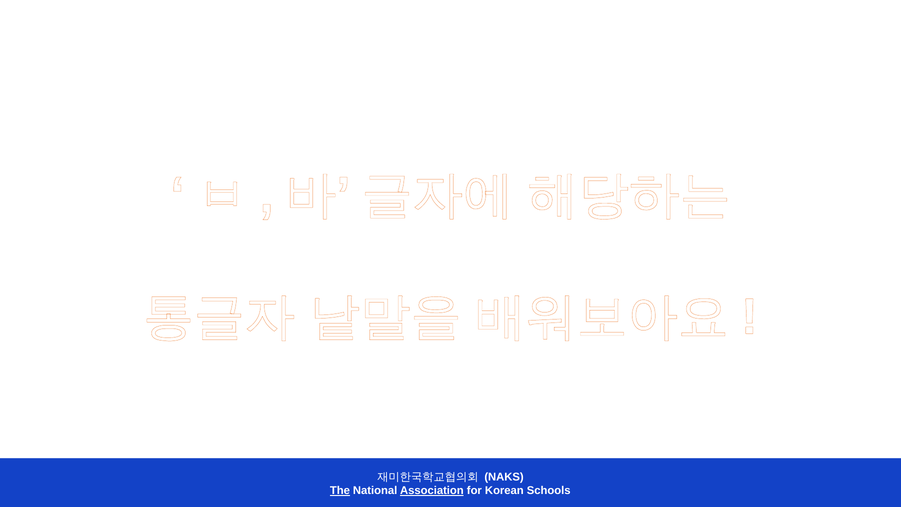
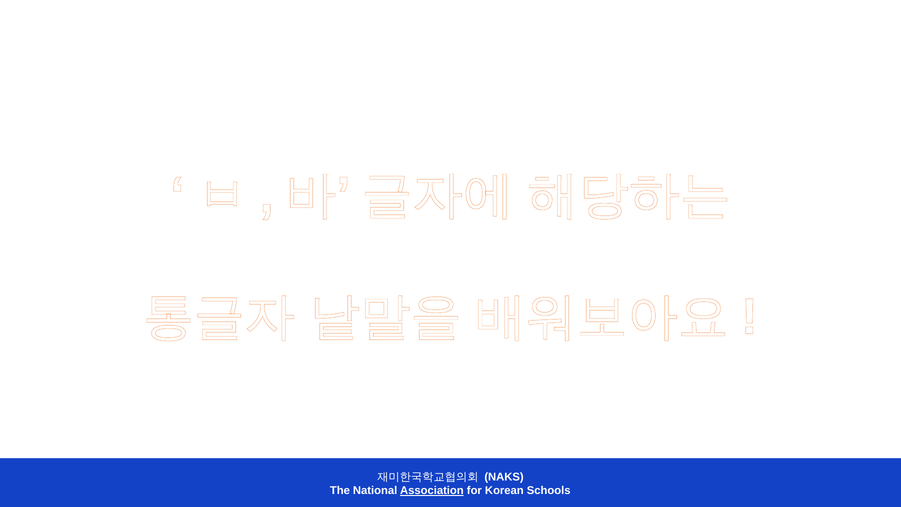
The underline: present -> none (340, 490)
